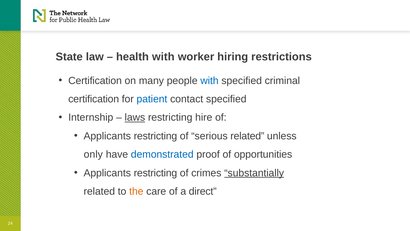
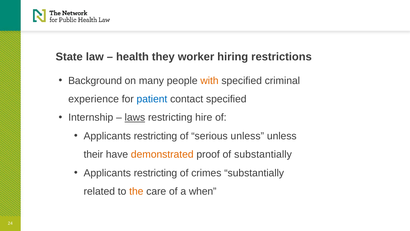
health with: with -> they (163, 57)
Certification: Certification -> Background (95, 80)
with colour: blue -> orange (210, 80)
certification: certification -> experience (94, 99)
serious related: related -> unless (247, 136)
only: only -> their (93, 154)
demonstrated colour: blue -> orange (162, 154)
of opportunities: opportunities -> substantially (263, 154)
substantially underline: present -> none (254, 173)
direct: direct -> when (203, 191)
